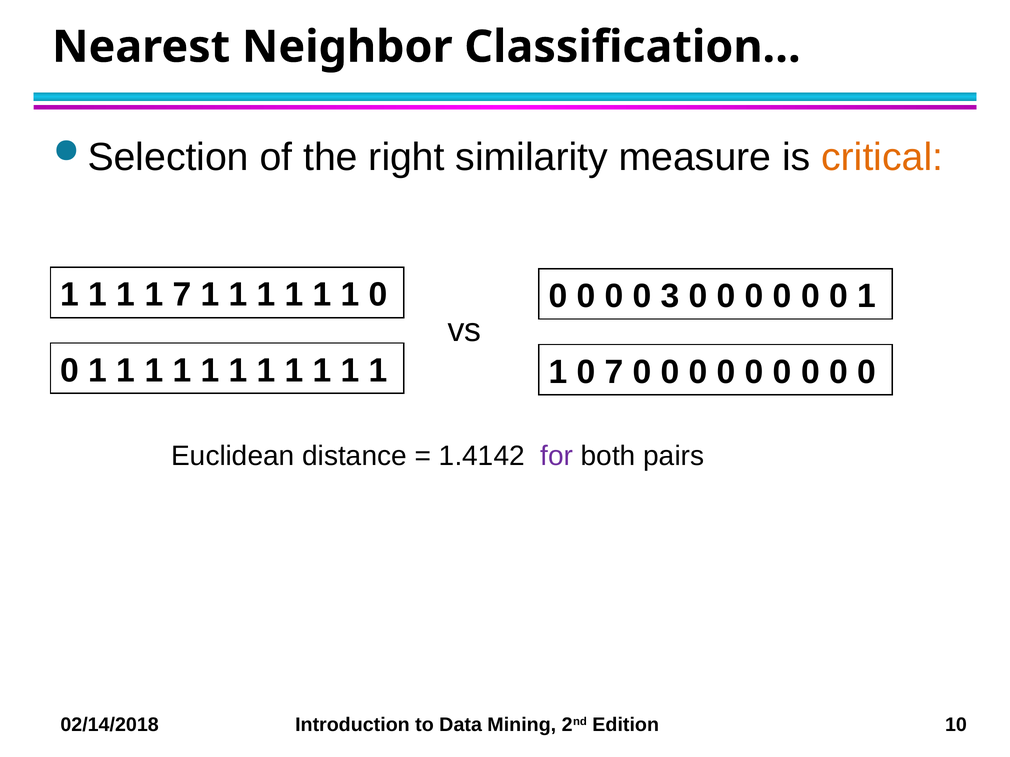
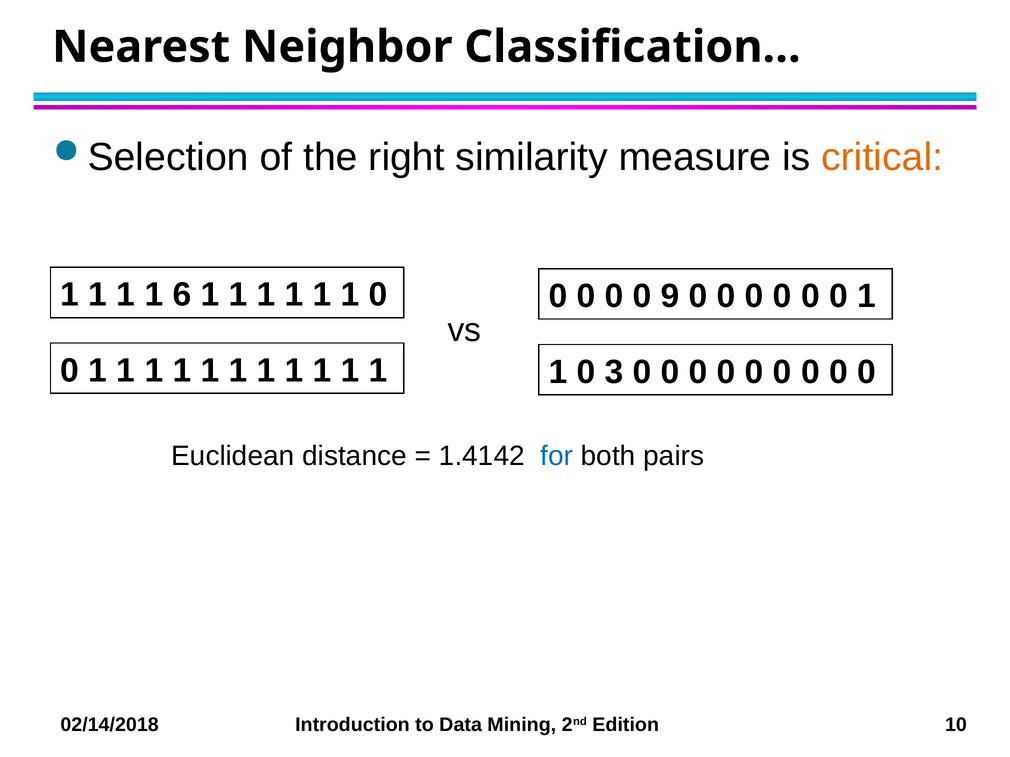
1 7: 7 -> 6 (182, 295)
3: 3 -> 9 (670, 296)
0 7: 7 -> 3 (614, 372)
for colour: purple -> blue (557, 457)
